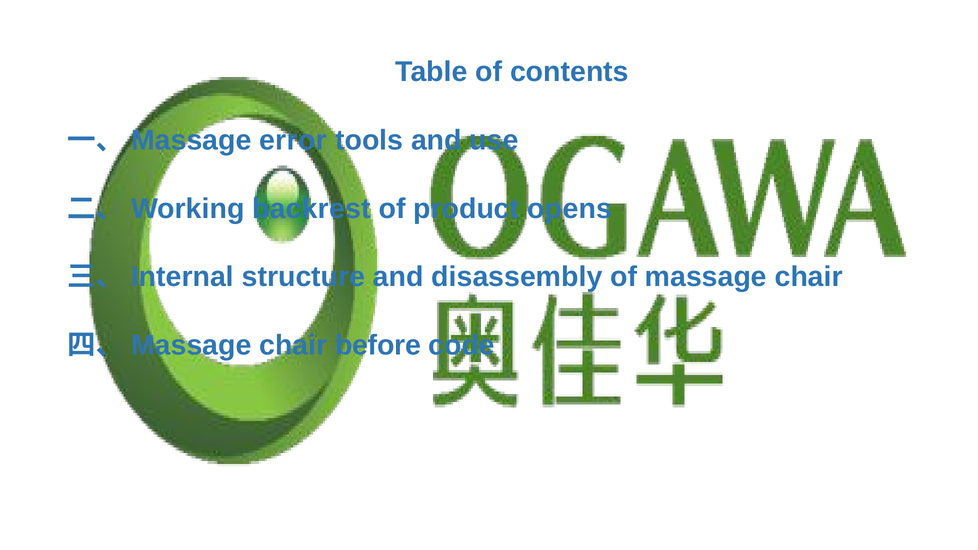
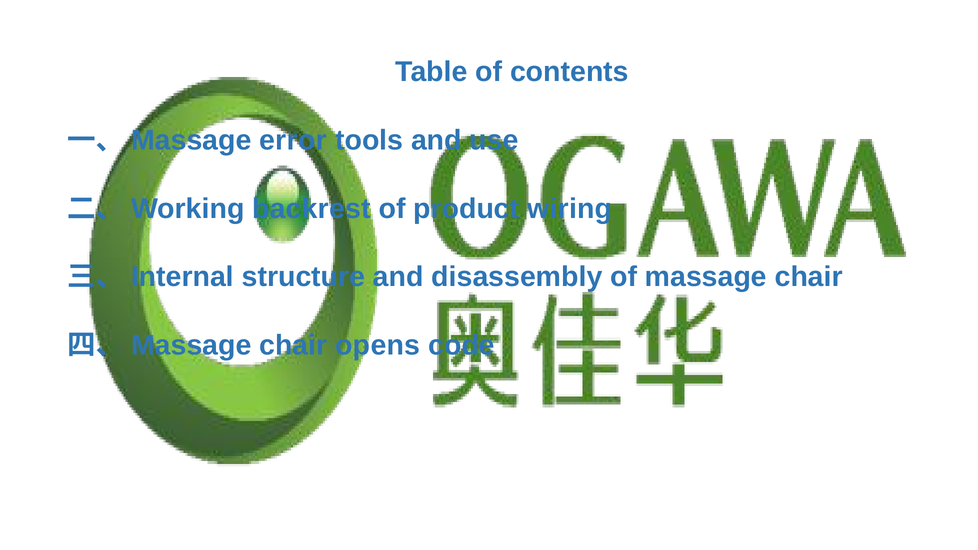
opens: opens -> wiring (570, 209)
before: before -> opens (378, 346)
